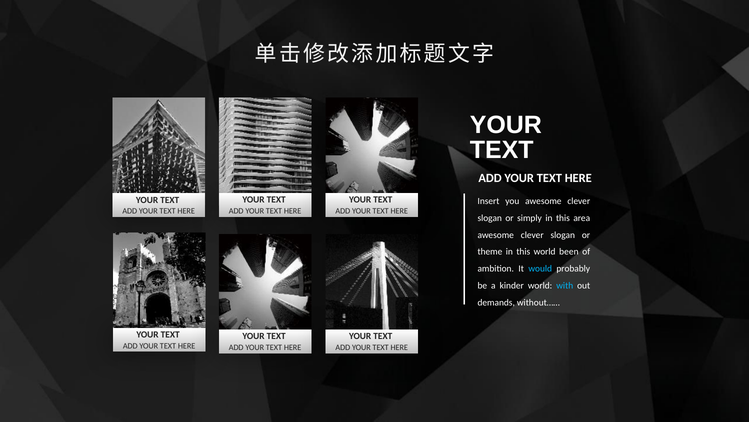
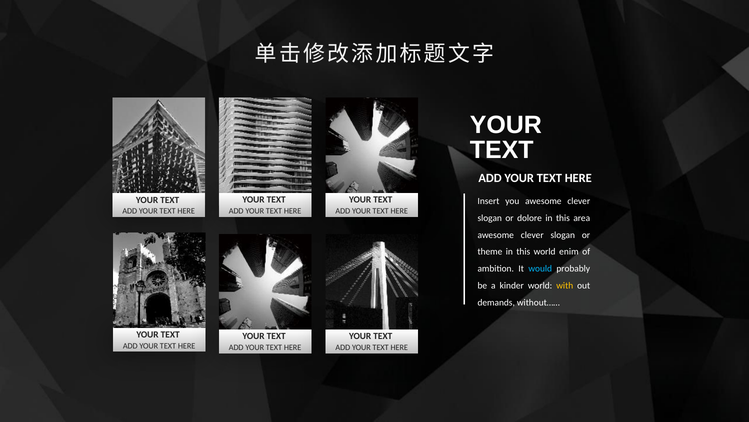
simply: simply -> dolore (530, 218)
been: been -> enim (569, 251)
with colour: light blue -> yellow (565, 285)
